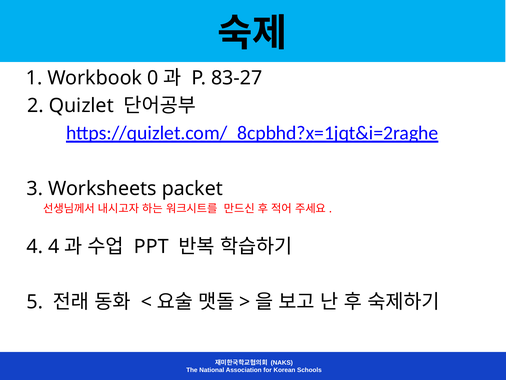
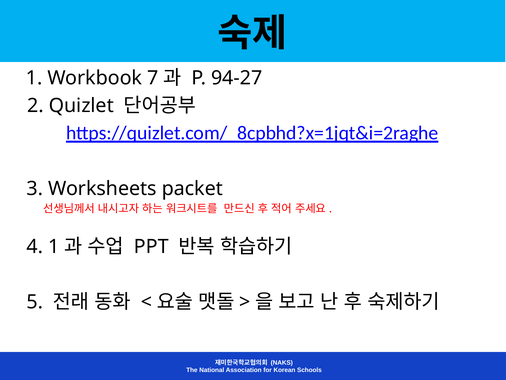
0: 0 -> 7 (153, 78)
83-27: 83-27 -> 94-27 (237, 78)
4 4: 4 -> 1 (54, 246)
